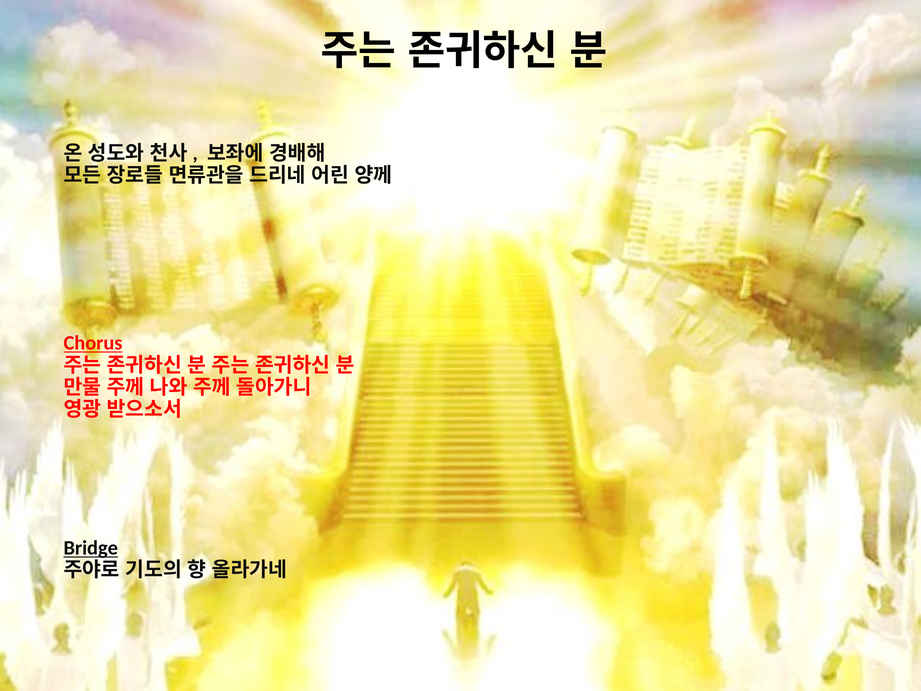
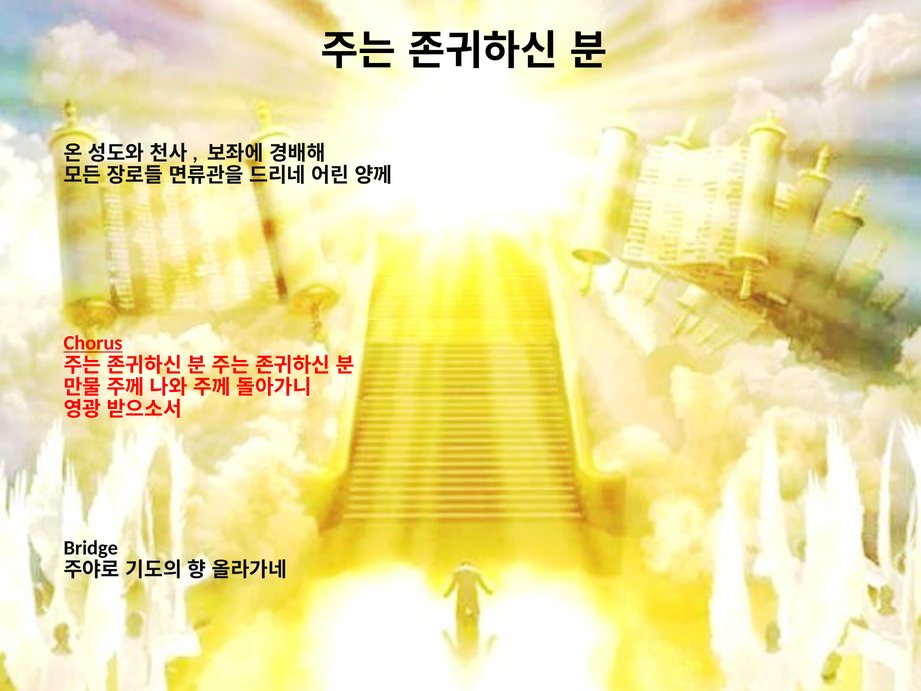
Bridge underline: present -> none (91, 548)
